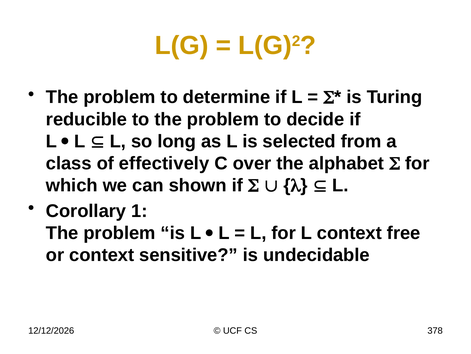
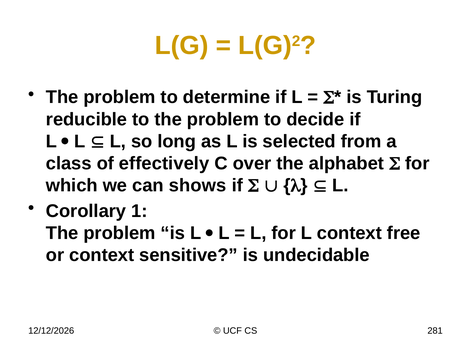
shown: shown -> shows (198, 185)
378: 378 -> 281 (435, 330)
